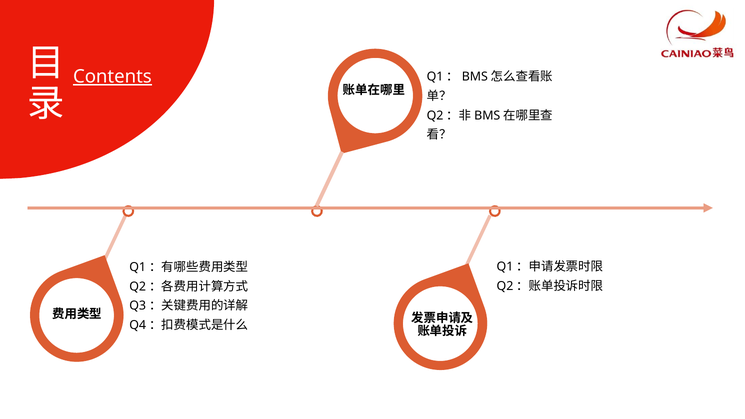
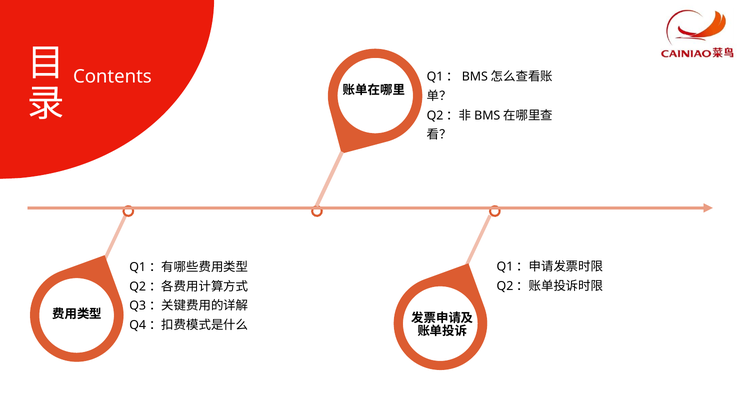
Contents underline: present -> none (112, 77)
